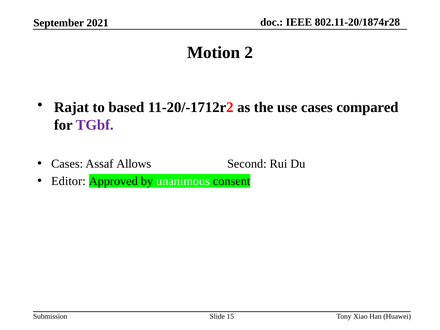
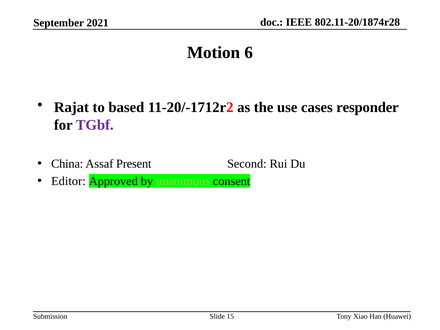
2: 2 -> 6 (249, 53)
compared: compared -> responder (367, 107)
Cases: Cases -> China (67, 164)
Allows: Allows -> Present (134, 164)
unanimous colour: white -> light green (183, 181)
